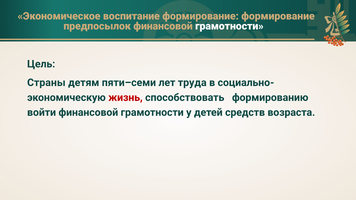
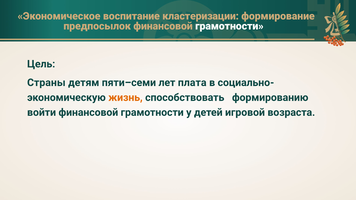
воспитание формирование: формирование -> кластеризации (201, 16)
труда: труда -> плата (192, 83)
жизнь colour: red -> orange (125, 98)
средств: средств -> игровой (245, 113)
